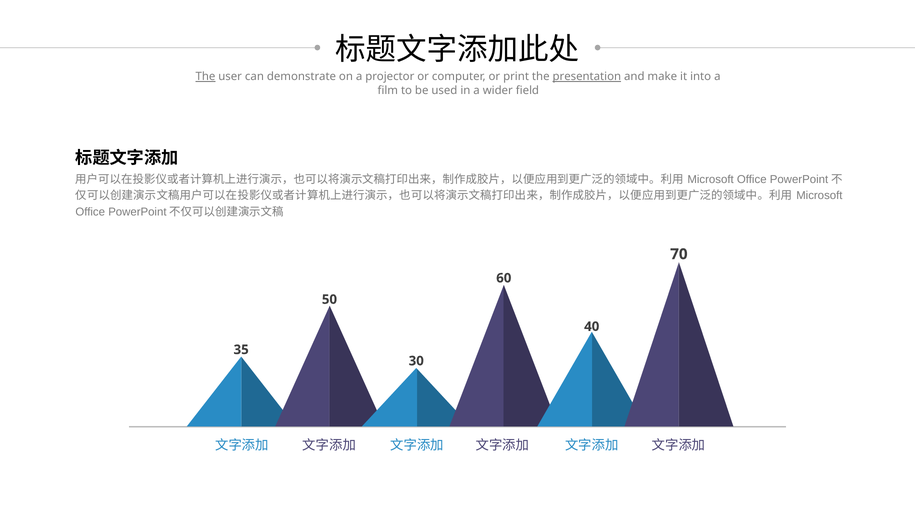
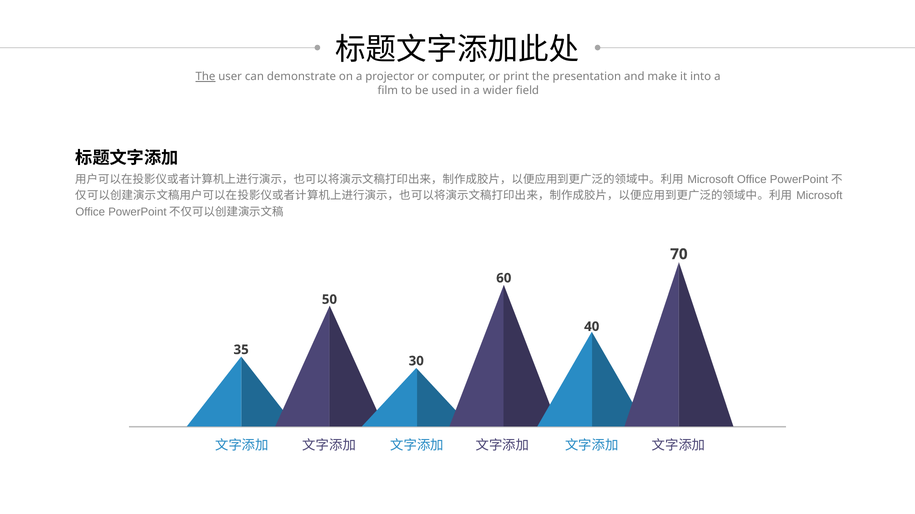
presentation underline: present -> none (587, 77)
